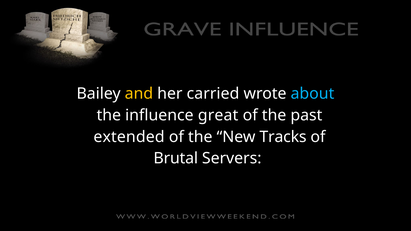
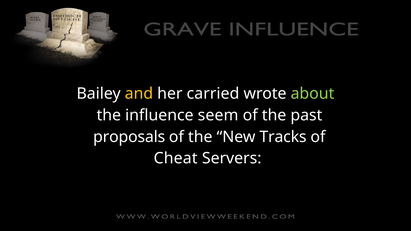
about colour: light blue -> light green (312, 94)
great: great -> seem (218, 115)
extended: extended -> proposals (129, 137)
Brutal: Brutal -> Cheat (176, 159)
